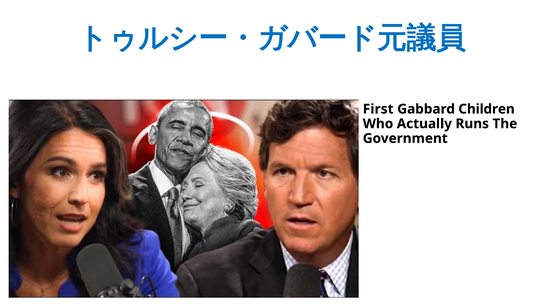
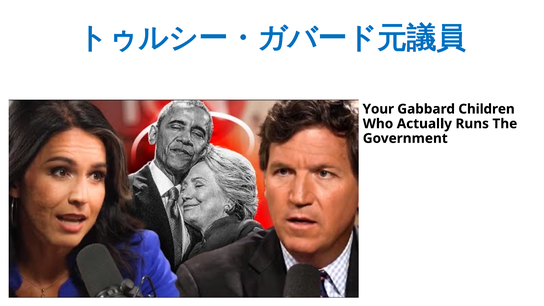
First: First -> Your (378, 109)
